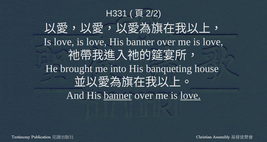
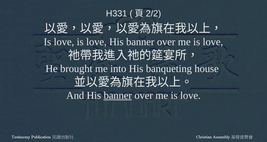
love underline: present -> none (190, 95)
